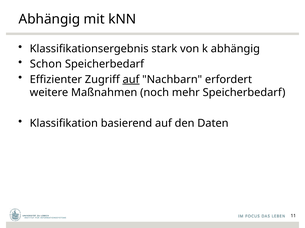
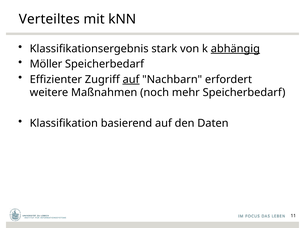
Abhängig: Abhängig -> Verteiltes (49, 19)
abhängig underline: none -> present (235, 49)
Schon: Schon -> Möller (46, 64)
